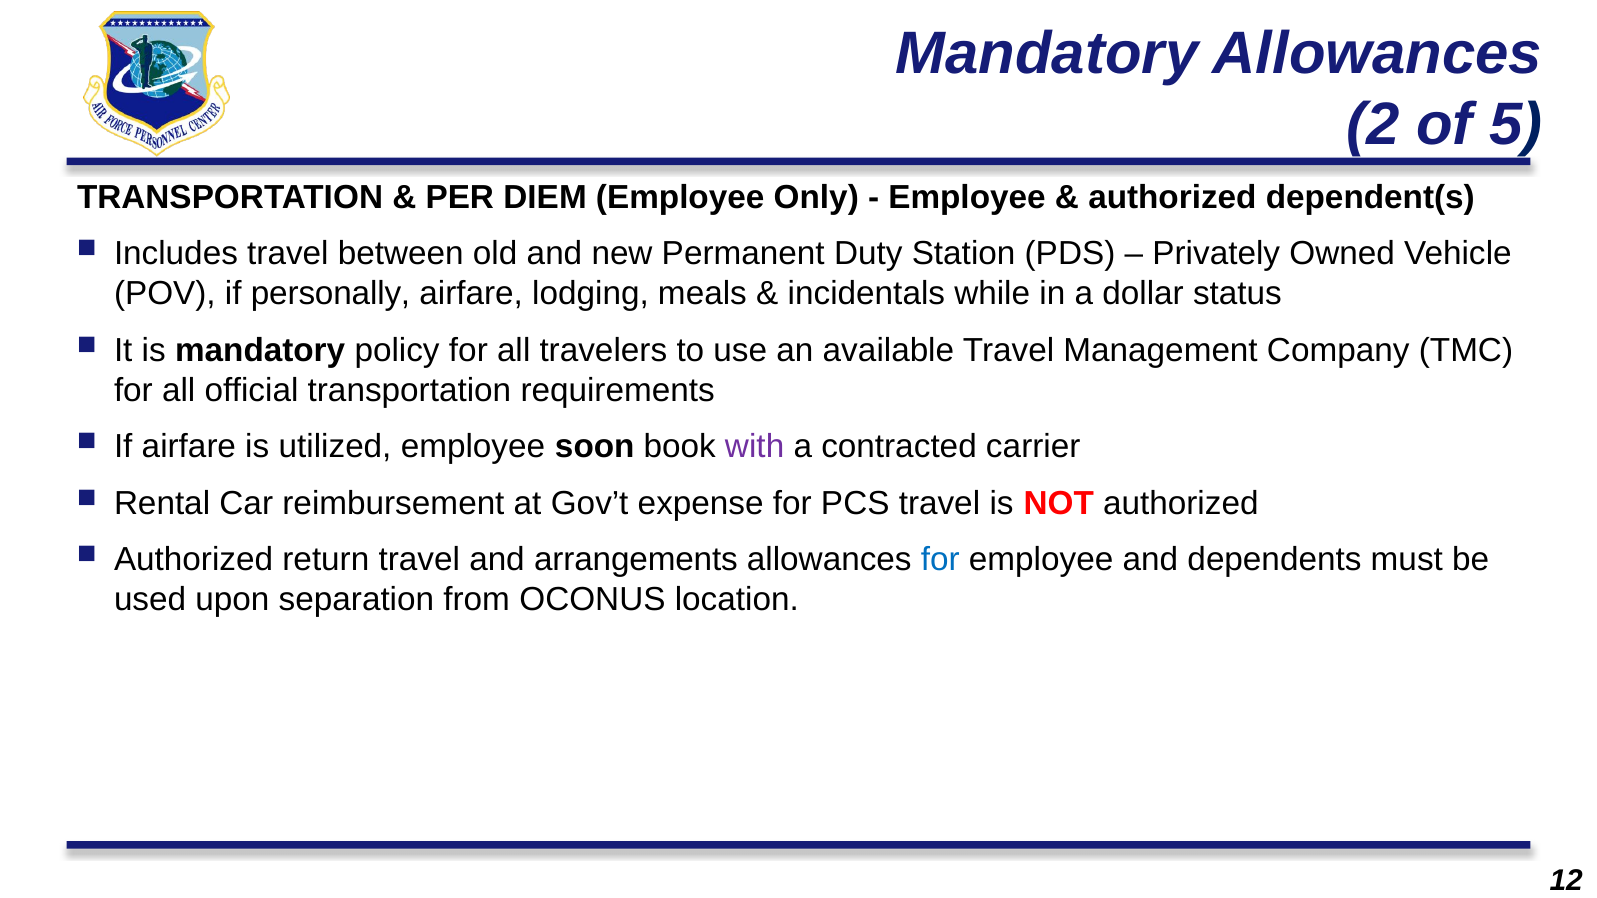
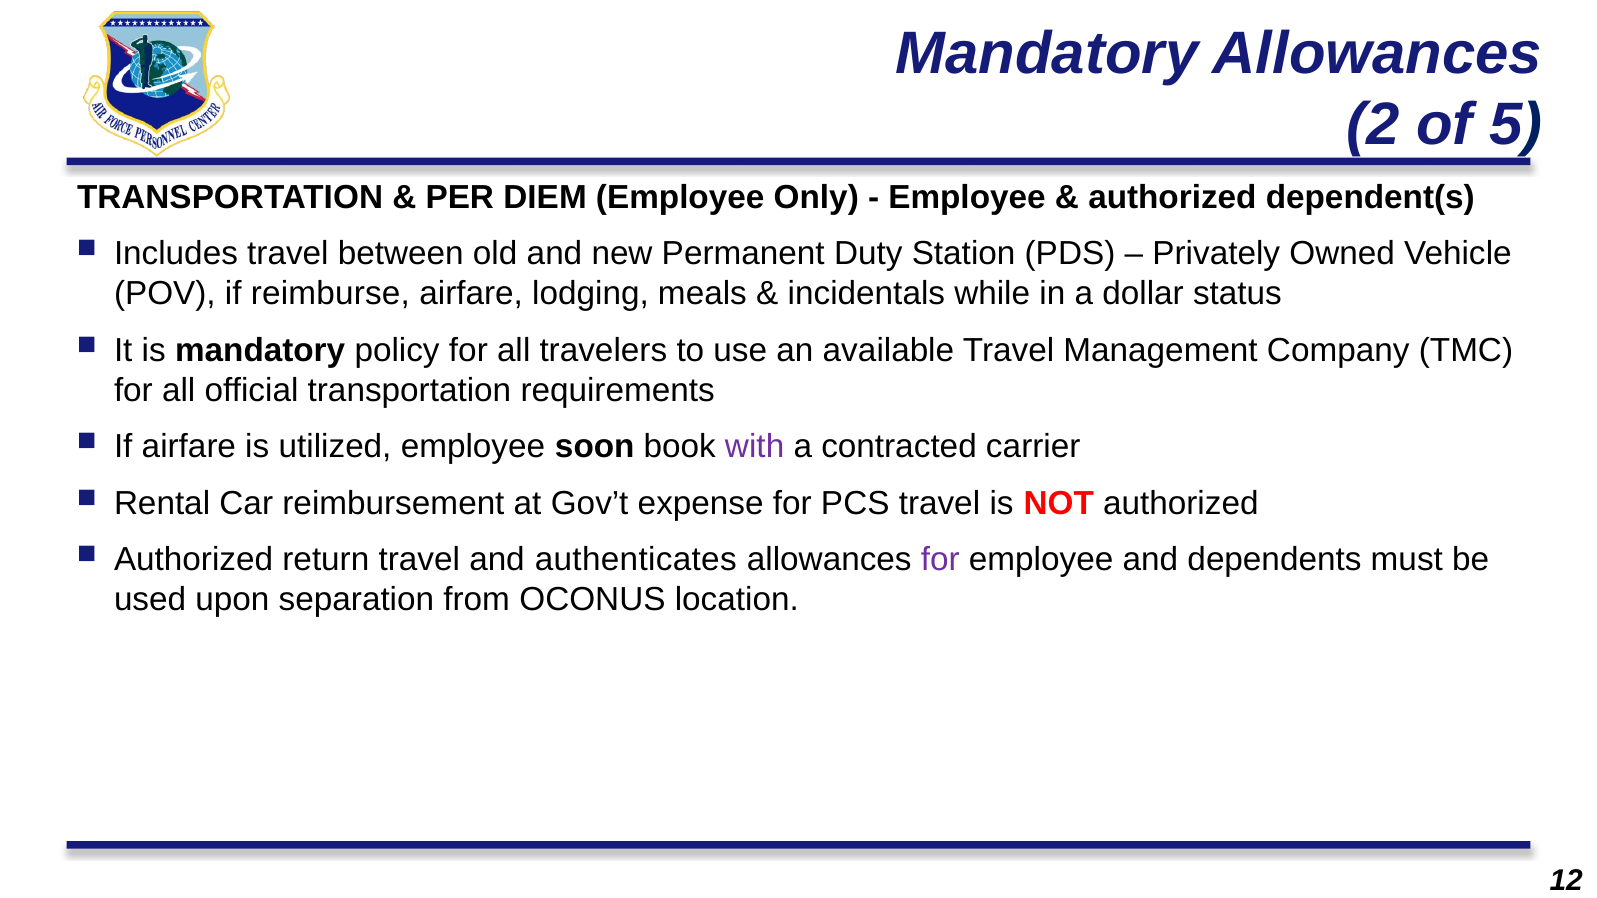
personally: personally -> reimburse (330, 294)
arrangements: arrangements -> authenticates (636, 560)
for colour: blue -> purple (940, 560)
